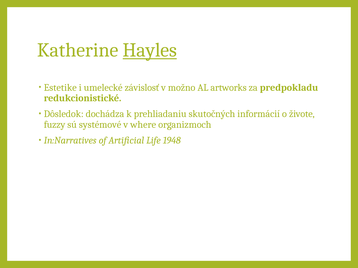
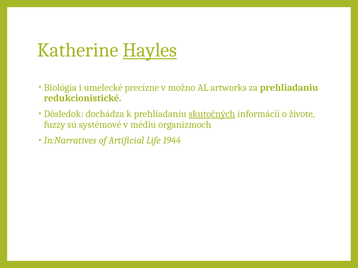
Estetike: Estetike -> Biológia (60, 88)
závislosť: závislosť -> precízne (142, 88)
za predpokladu: predpokladu -> prehliadaniu (289, 88)
skutočných underline: none -> present (212, 114)
where: where -> médiu (143, 125)
1948: 1948 -> 1944 (172, 141)
